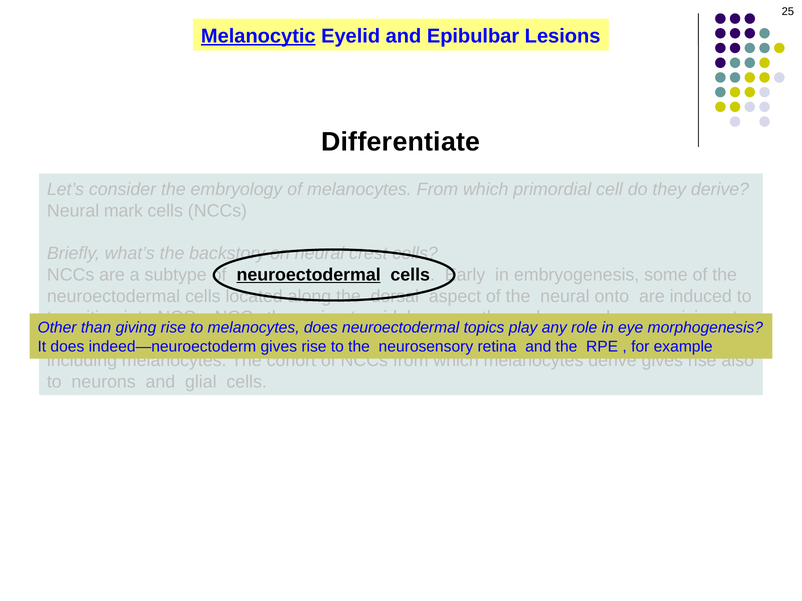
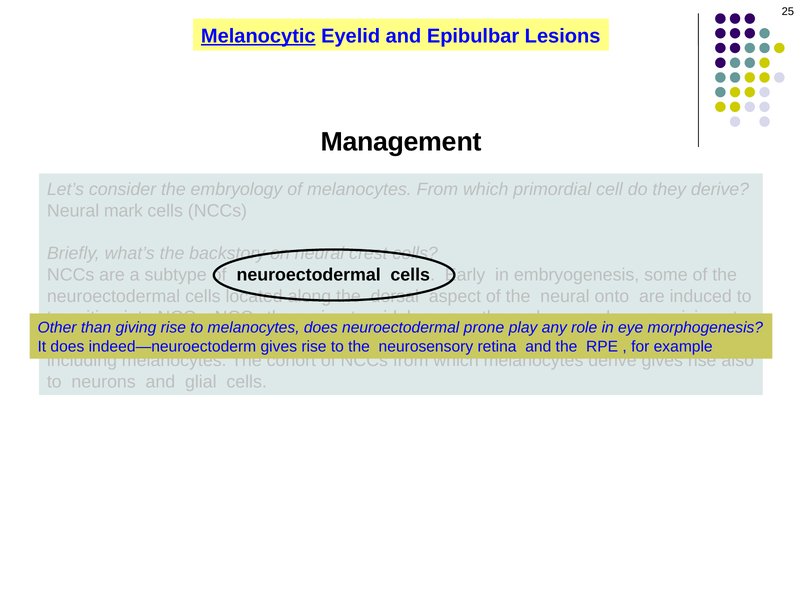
Differentiate: Differentiate -> Management (401, 142)
neuroectodermal underline: present -> none (309, 275)
topics: topics -> prone (484, 328)
